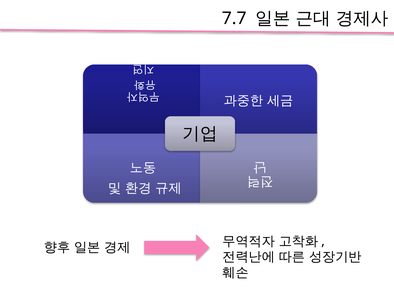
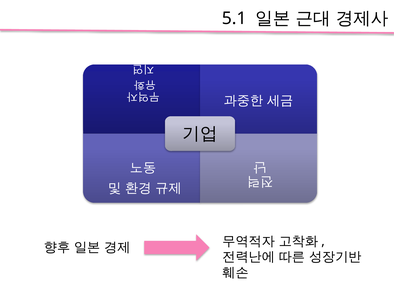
7.7: 7.7 -> 5.1 (234, 18)
